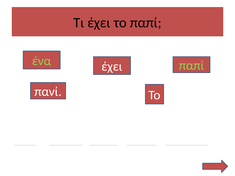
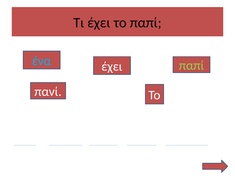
ένα colour: light green -> light blue (42, 61)
